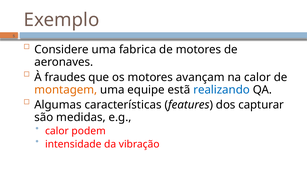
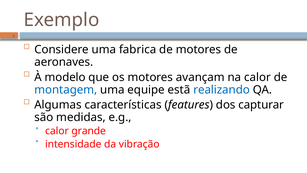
fraudes: fraudes -> modelo (65, 77)
montagem colour: orange -> blue (66, 90)
podem: podem -> grande (89, 131)
